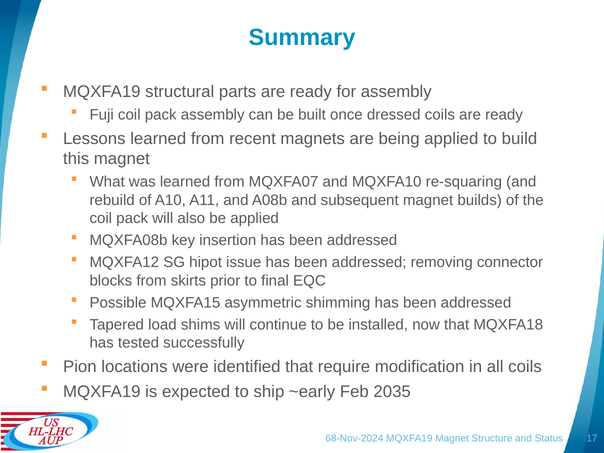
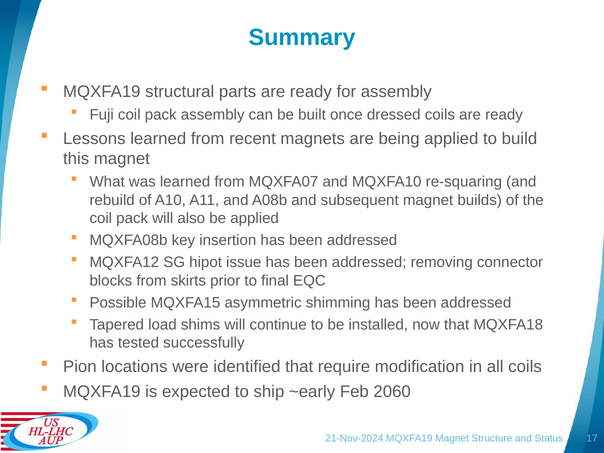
2035: 2035 -> 2060 (392, 392)
68-Nov-2024: 68-Nov-2024 -> 21-Nov-2024 (354, 438)
